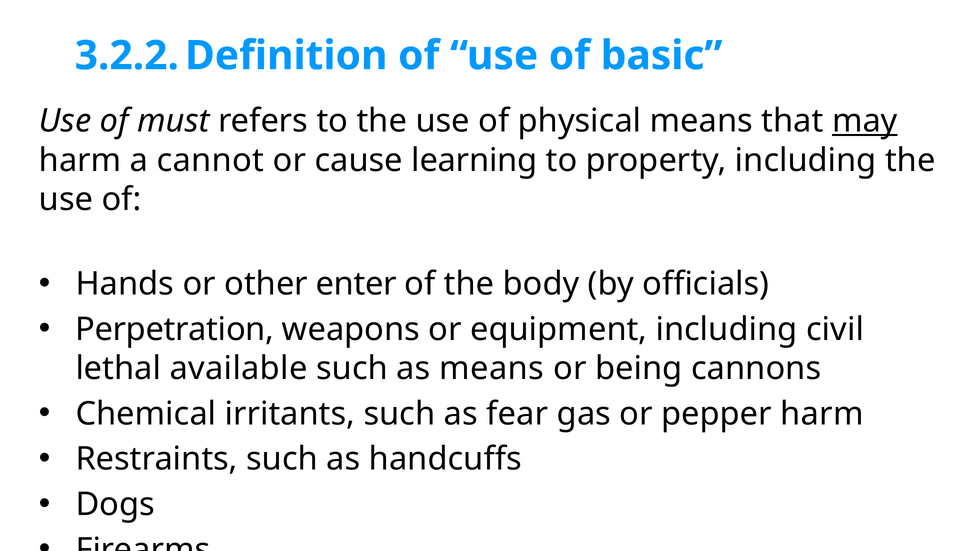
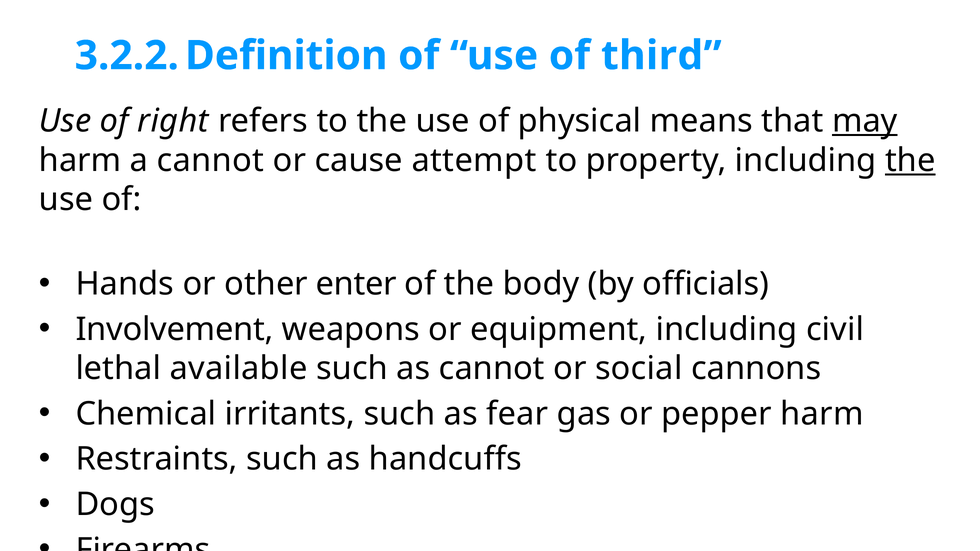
basic: basic -> third (661, 56)
must: must -> right (173, 121)
learning: learning -> attempt (474, 160)
the underline: none -> present (910, 160)
Perpetration: Perpetration -> Involvement (175, 329)
as means: means -> cannot (492, 369)
being: being -> social (639, 369)
